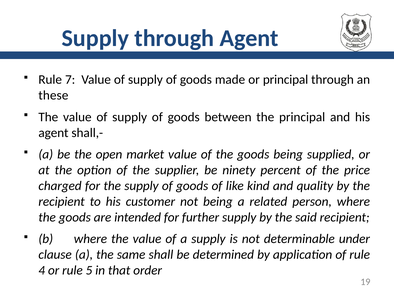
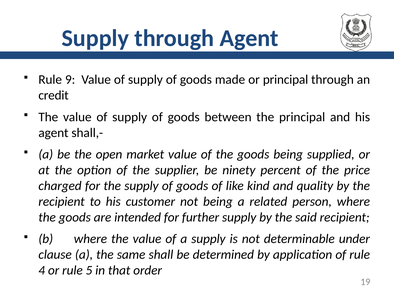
Rule 7: 7 -> 9 (70, 80)
these: these -> credit (54, 95)
